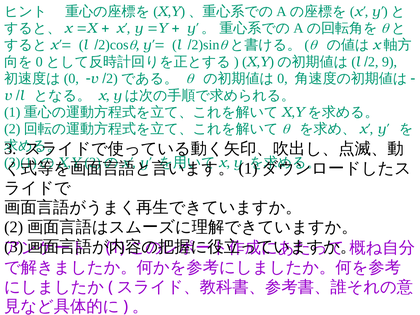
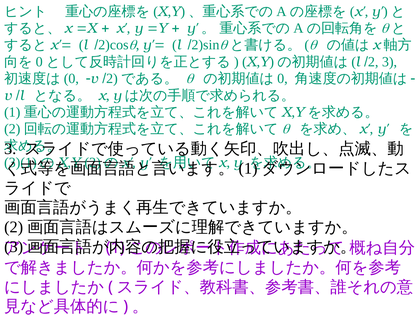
9: 9 -> 3 (389, 62)
